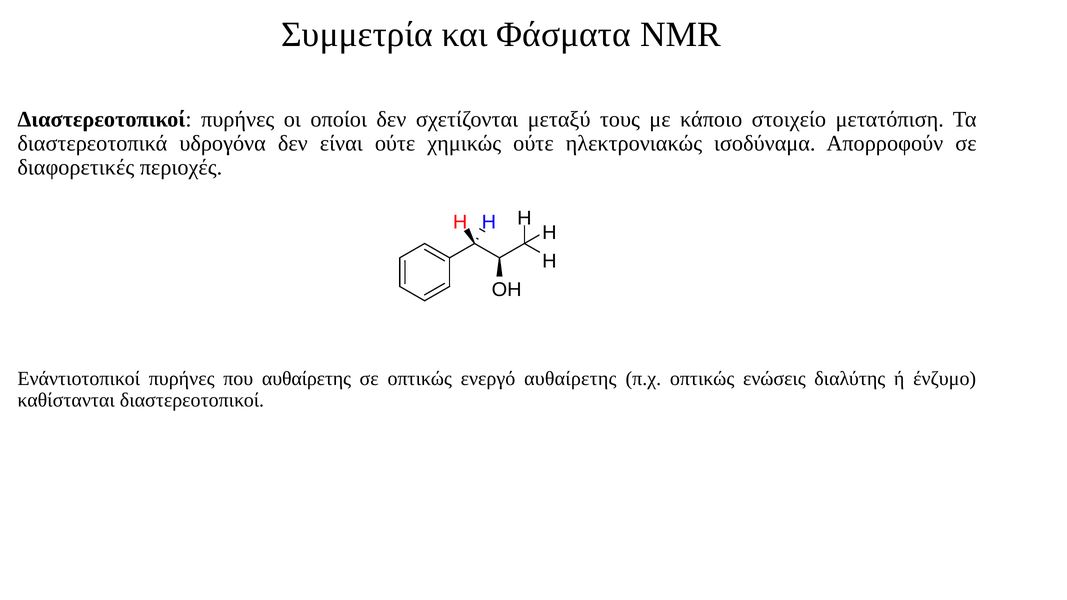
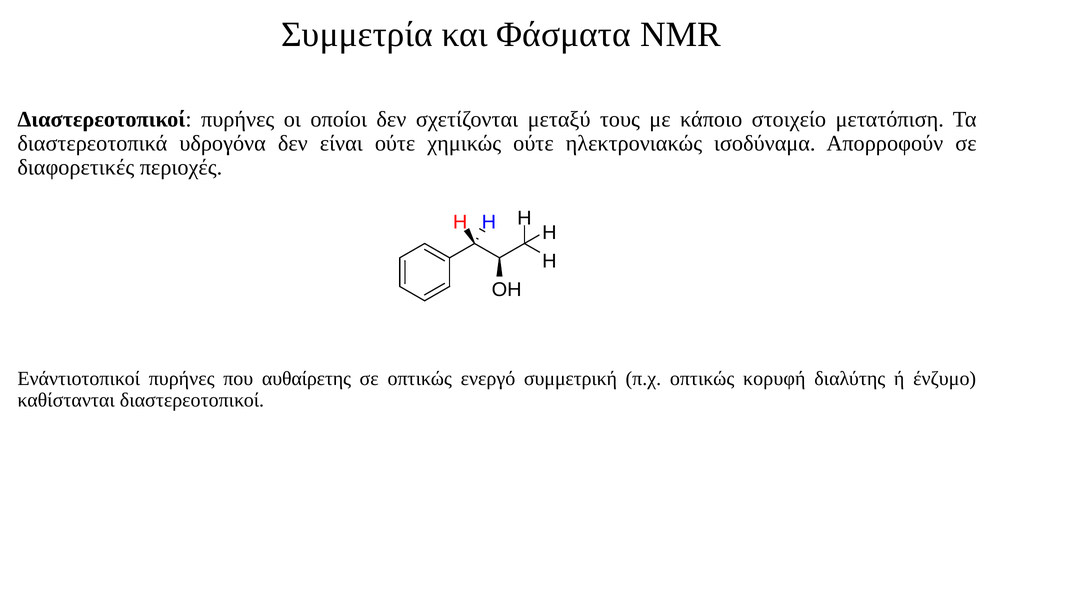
ενεργό αυθαίρετης: αυθαίρετης -> συμμετρική (570, 379)
ενώσεις: ενώσεις -> κορυφή (774, 379)
